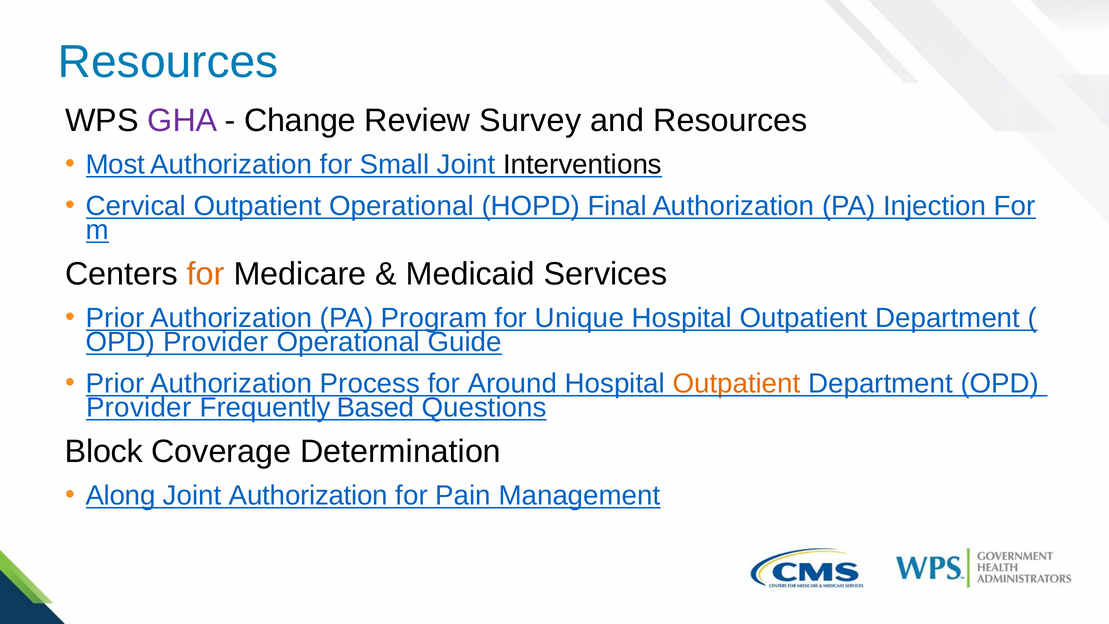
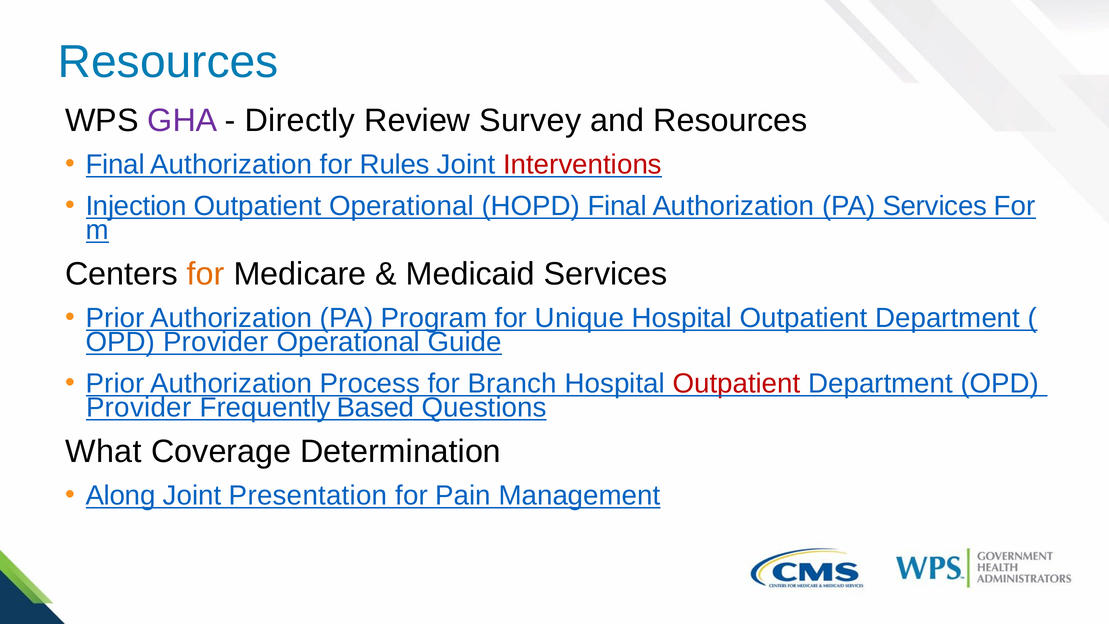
Change: Change -> Directly (300, 120)
Most: Most -> Final (115, 164)
Small: Small -> Rules (395, 164)
Interventions colour: black -> red (582, 164)
Cervical: Cervical -> Injection (136, 206)
PA Injection: Injection -> Services (935, 206)
Around: Around -> Branch (512, 383)
Outpatient colour: orange -> red (737, 383)
Block: Block -> What (103, 451)
Joint Authorization: Authorization -> Presentation (308, 495)
